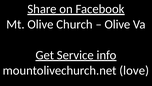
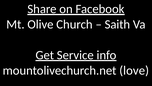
Olive: Olive -> Saith (117, 24)
